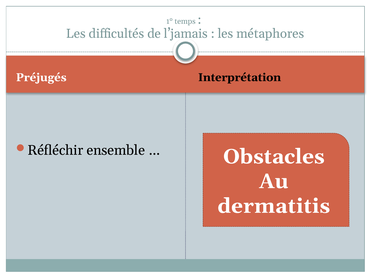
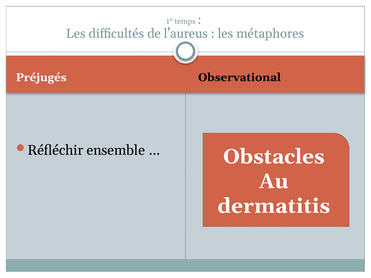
l’jamais: l’jamais -> l’aureus (186, 34)
Interprétation: Interprétation -> Observational (239, 77)
